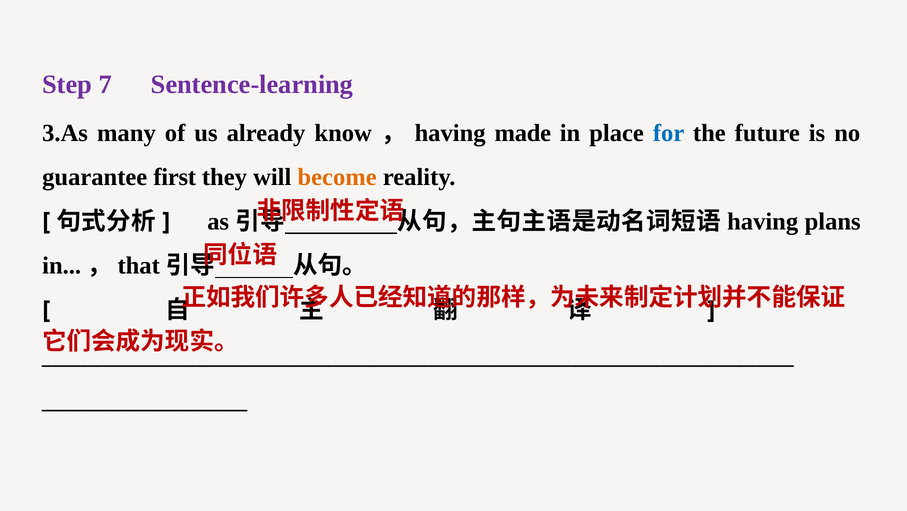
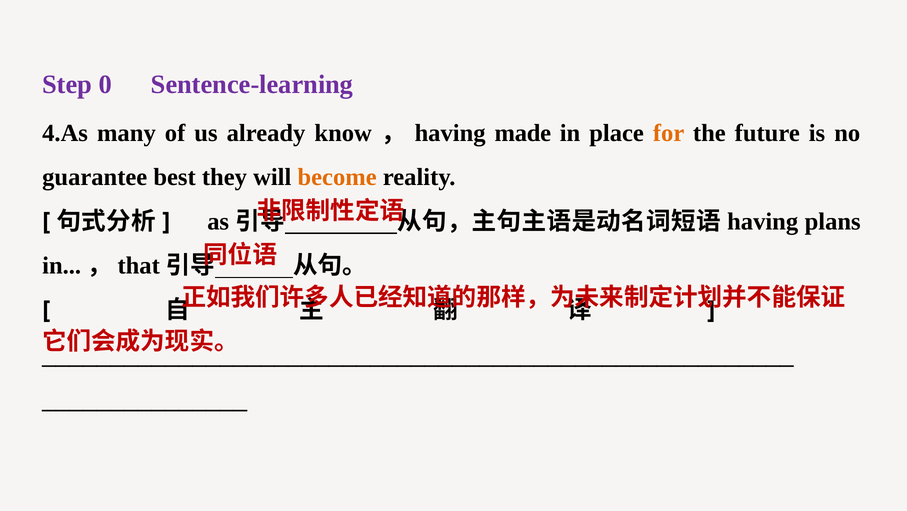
7: 7 -> 0 (105, 84)
3.As: 3.As -> 4.As (65, 133)
for colour: blue -> orange (669, 133)
first: first -> best (175, 177)
